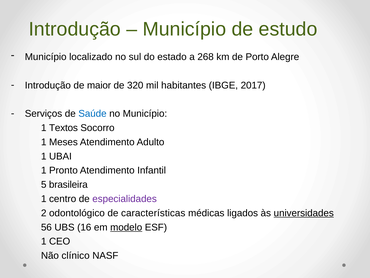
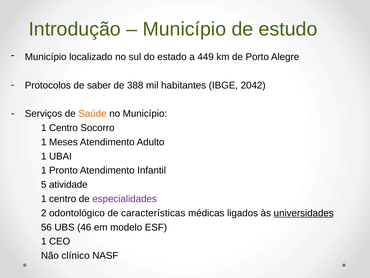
268: 268 -> 449 (206, 57)
Introdução: Introdução -> Protocolos (48, 85)
maior: maior -> saber (99, 85)
320: 320 -> 388 (135, 85)
2017: 2017 -> 2042 (253, 85)
Saúde colour: blue -> orange (92, 114)
Textos: Textos -> Centro (63, 128)
brasileira: brasileira -> atividade (68, 184)
16: 16 -> 46 (84, 227)
modelo underline: present -> none (126, 227)
